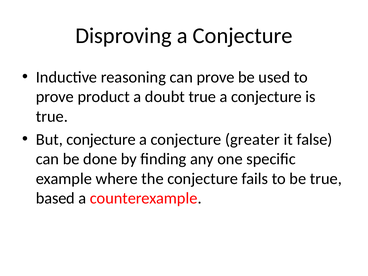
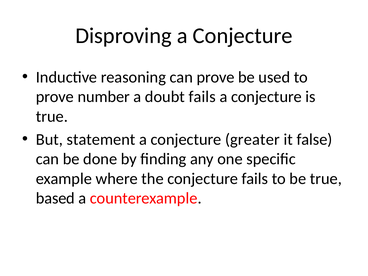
product: product -> number (104, 97)
doubt true: true -> fails (202, 97)
But conjecture: conjecture -> statement (101, 139)
